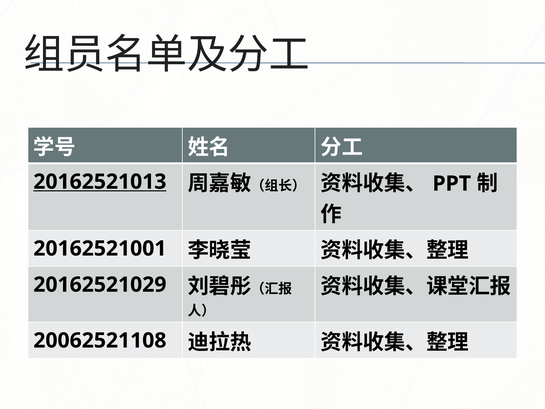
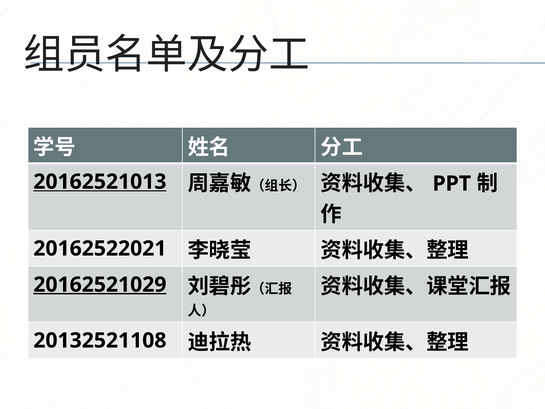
20162521001: 20162521001 -> 20162522021 (100, 248)
20162521029 underline: none -> present (100, 284)
20062521108: 20062521108 -> 20132521108 (100, 340)
